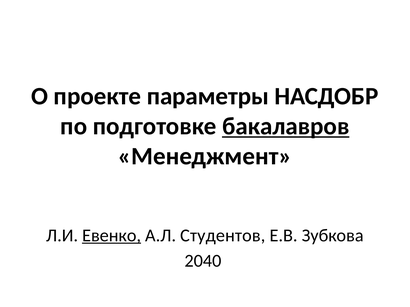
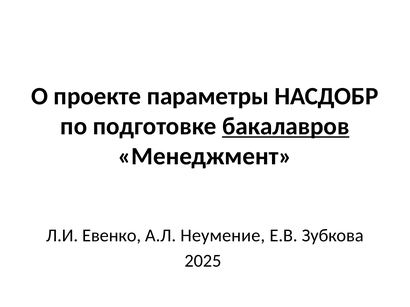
Евенко underline: present -> none (112, 236)
Студентов: Студентов -> Неумение (223, 236)
2040: 2040 -> 2025 (203, 261)
